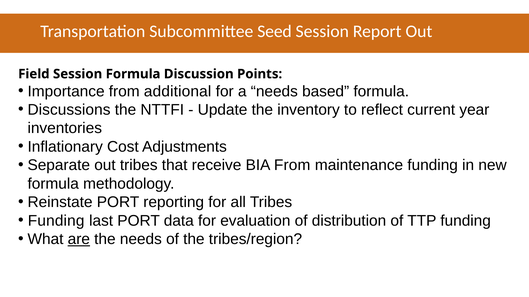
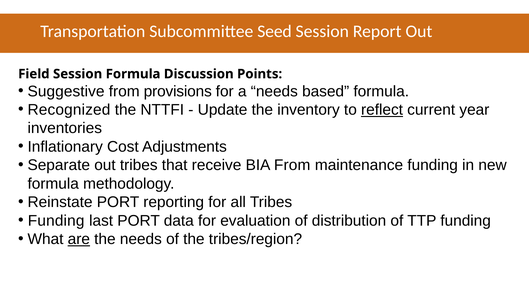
Importance: Importance -> Suggestive (66, 91)
additional: additional -> provisions (178, 91)
Discussions: Discussions -> Recognized (69, 110)
reflect underline: none -> present (382, 110)
